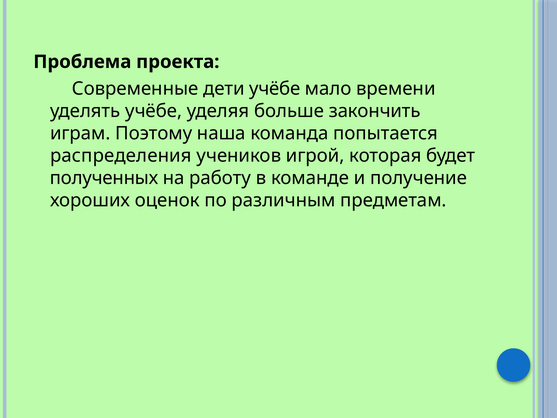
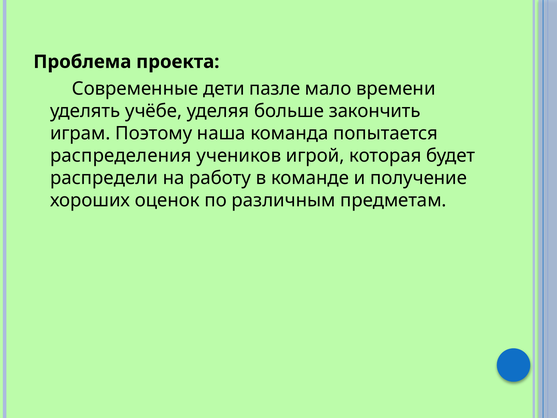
дети учёбе: учёбе -> пазле (275, 89)
полученных: полученных -> распредели (104, 178)
